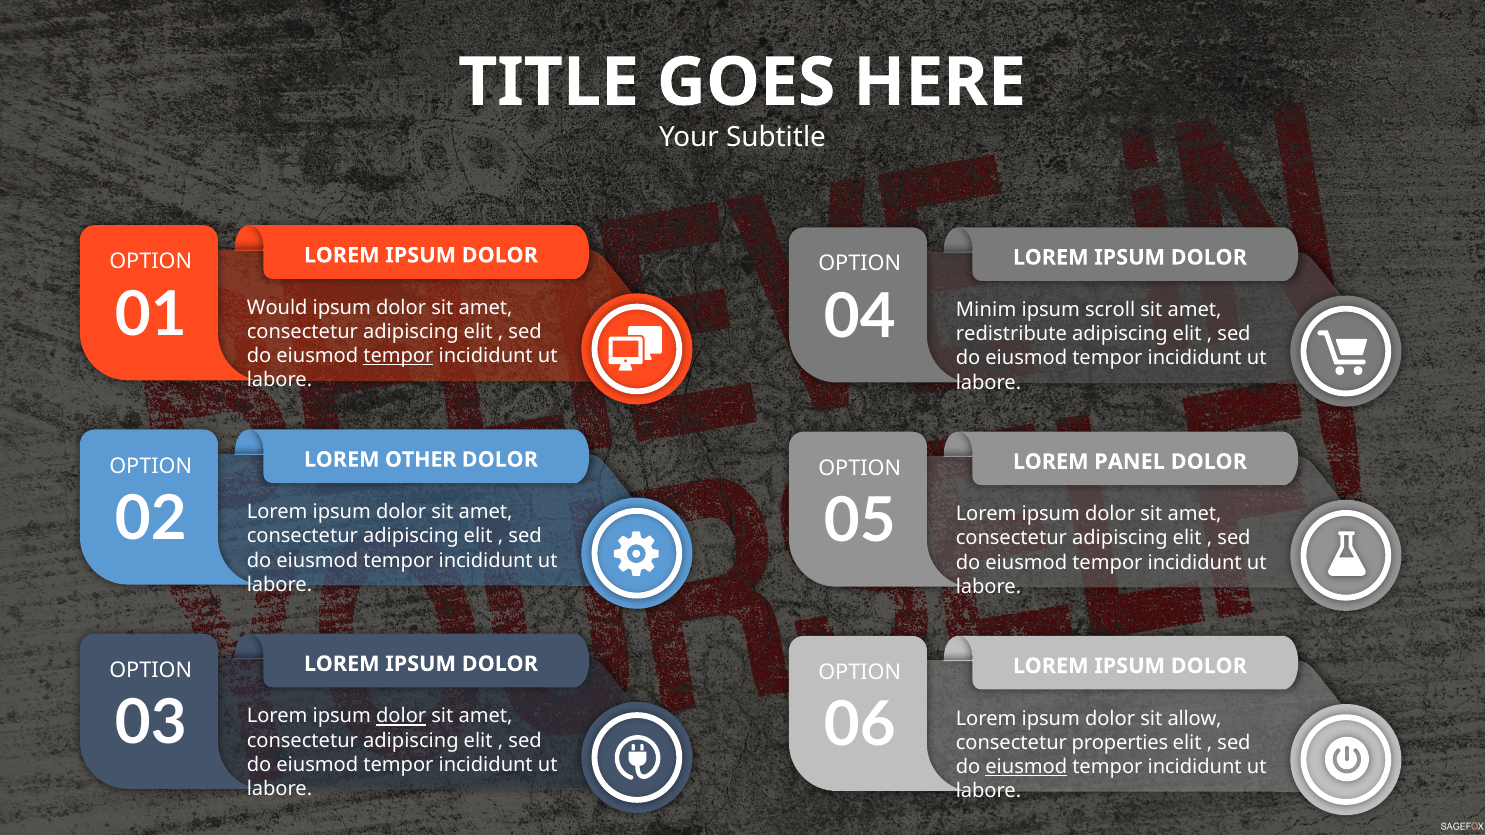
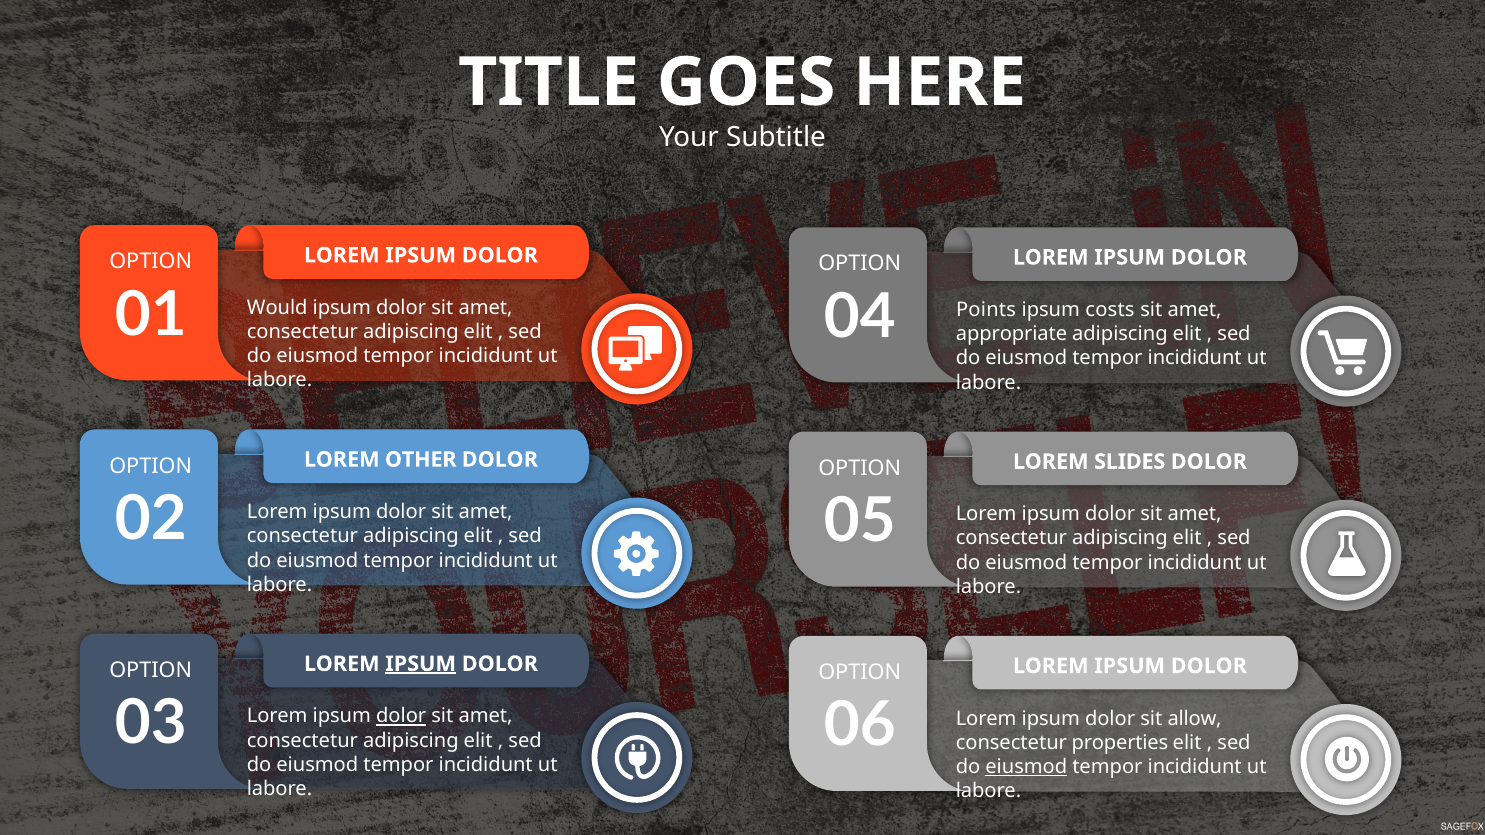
Minim: Minim -> Points (986, 310)
scroll: scroll -> costs (1110, 310)
redistribute: redistribute -> appropriate (1011, 334)
tempor underline: present -> none (398, 356)
PANEL: PANEL -> SLIDES (1130, 462)
IPSUM underline: none -> present (421, 664)
